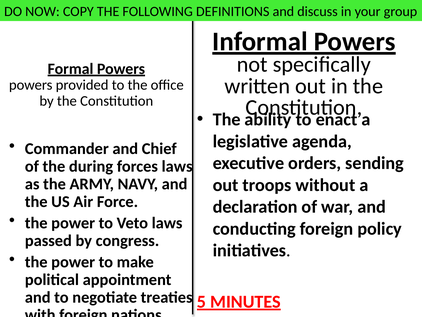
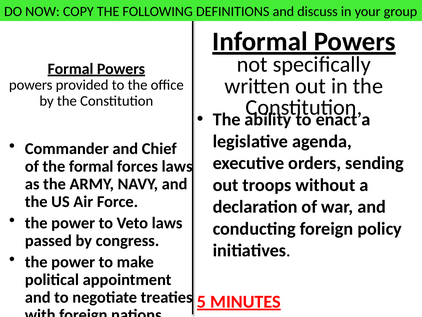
the during: during -> formal (91, 166)
